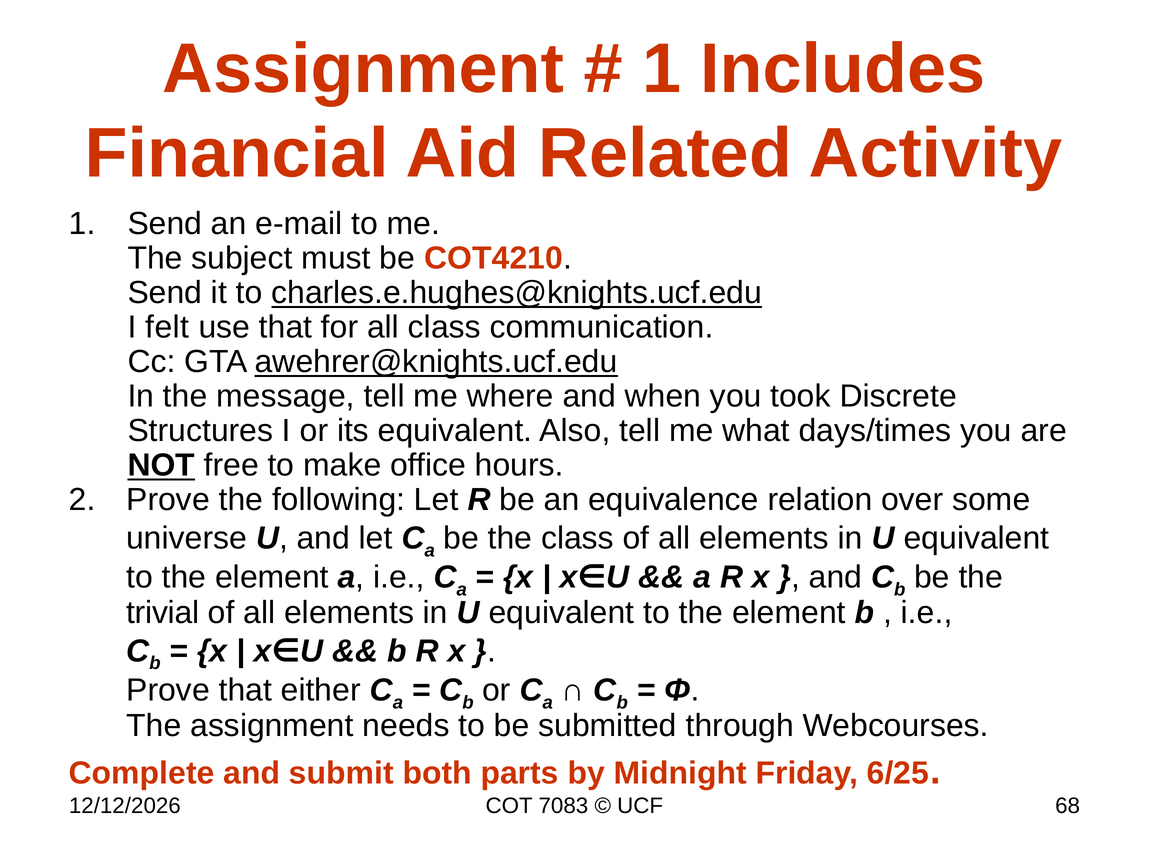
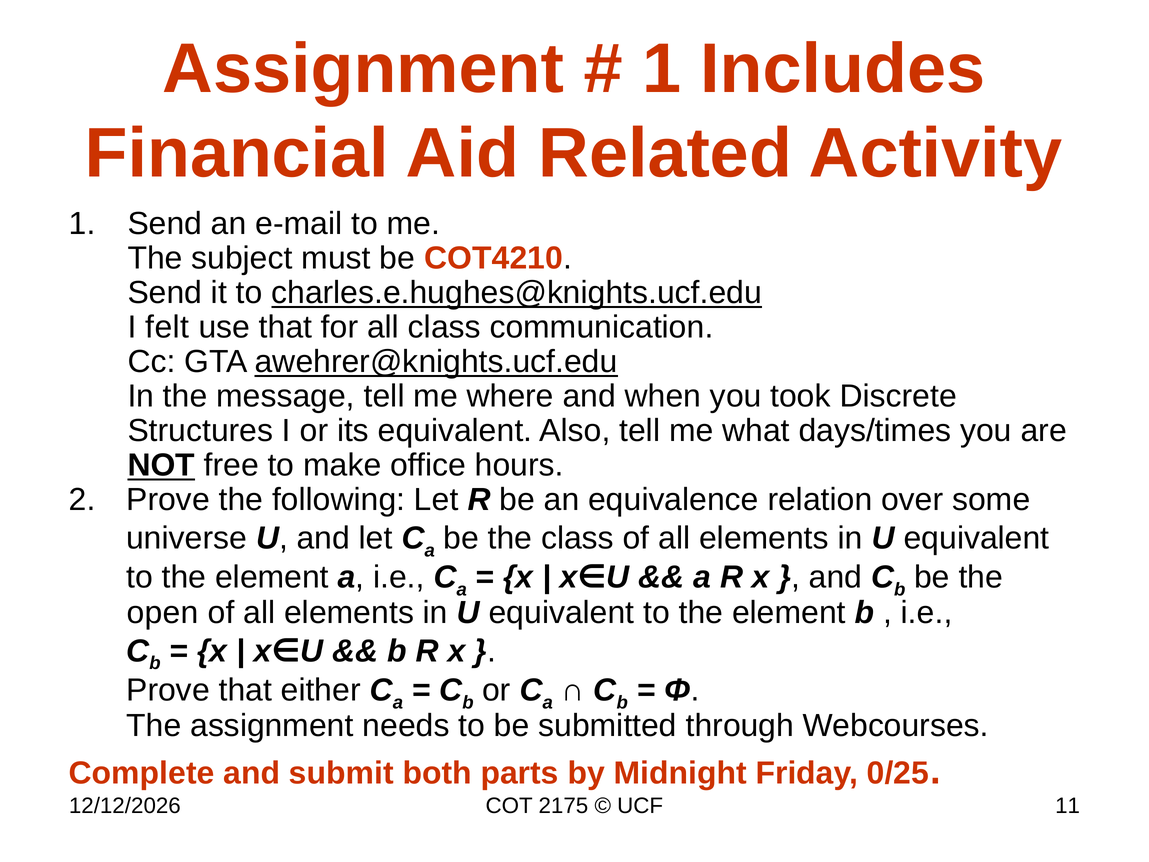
trivial: trivial -> open (163, 613)
6/25: 6/25 -> 0/25 (898, 773)
7083: 7083 -> 2175 (563, 805)
68: 68 -> 11 (1068, 805)
